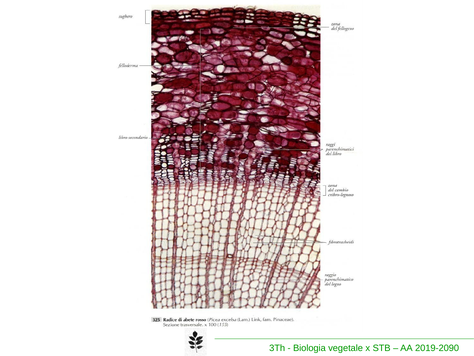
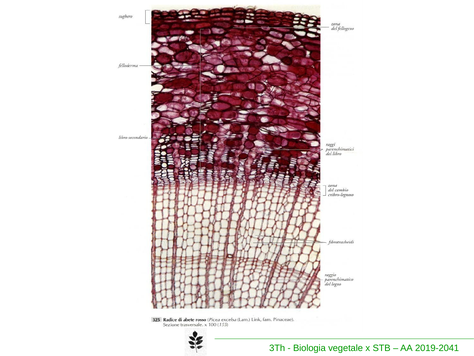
2019-2090: 2019-2090 -> 2019-2041 (437, 348)
